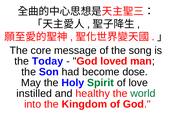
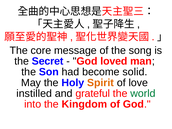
Today: Today -> Secret (48, 61)
dose: dose -> solid (135, 72)
Spirit colour: green -> orange (101, 83)
healthy: healthy -> grateful (93, 93)
